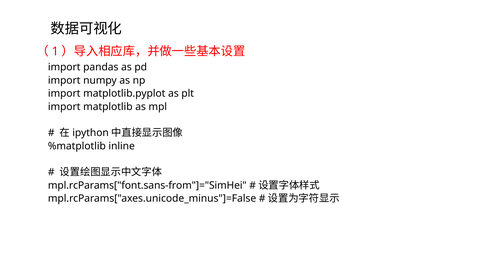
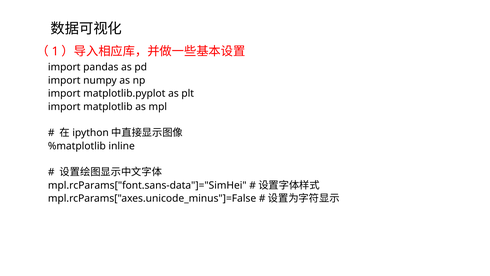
mpl.rcParams["font.sans-from"]="SimHei: mpl.rcParams["font.sans-from"]="SimHei -> mpl.rcParams["font.sans-data"]="SimHei (147, 185)
